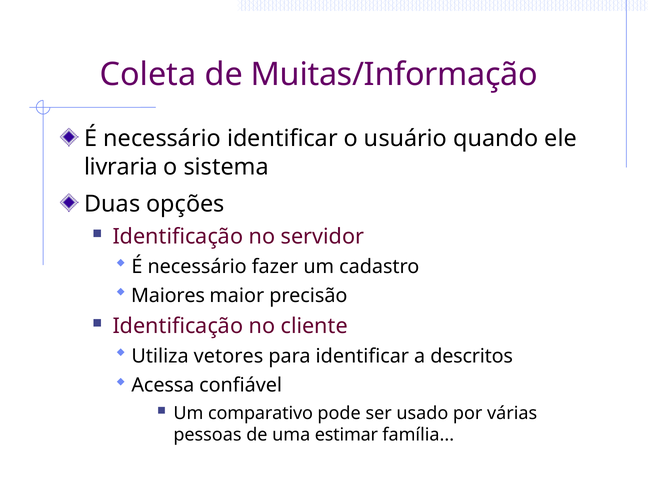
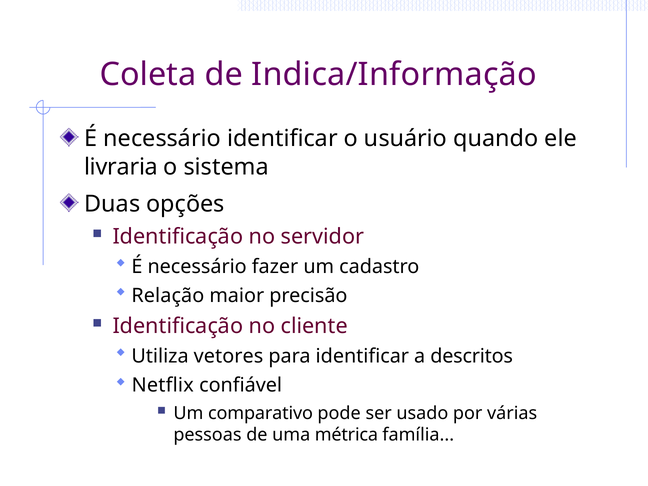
Muitas/Informação: Muitas/Informação -> Indica/Informação (394, 75)
Maiores: Maiores -> Relação (168, 296)
Acessa: Acessa -> Netflix (163, 385)
estimar: estimar -> métrica (346, 435)
